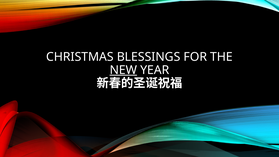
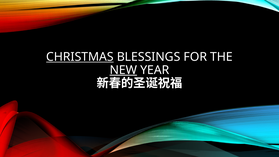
CHRISTMAS underline: none -> present (80, 57)
